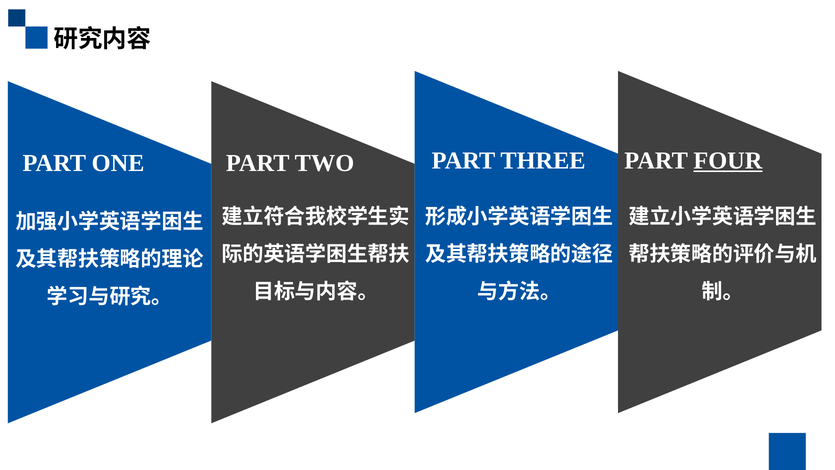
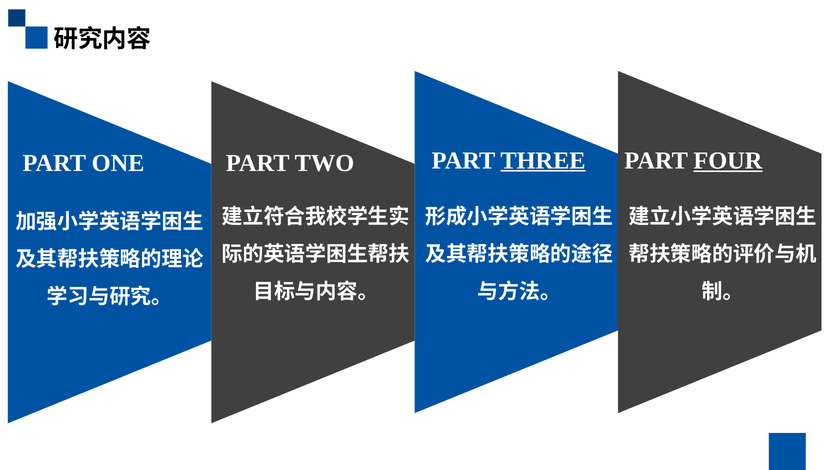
THREE underline: none -> present (543, 160)
